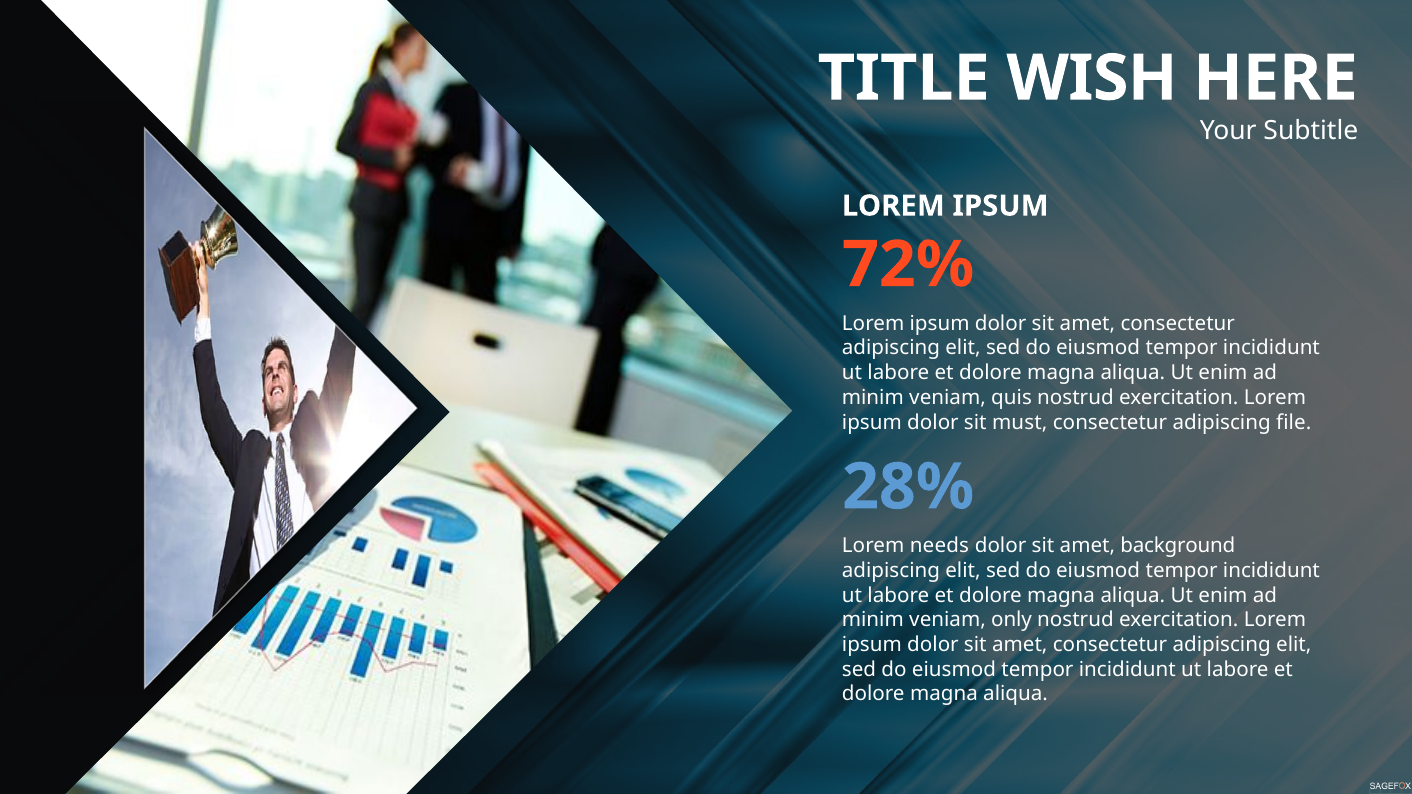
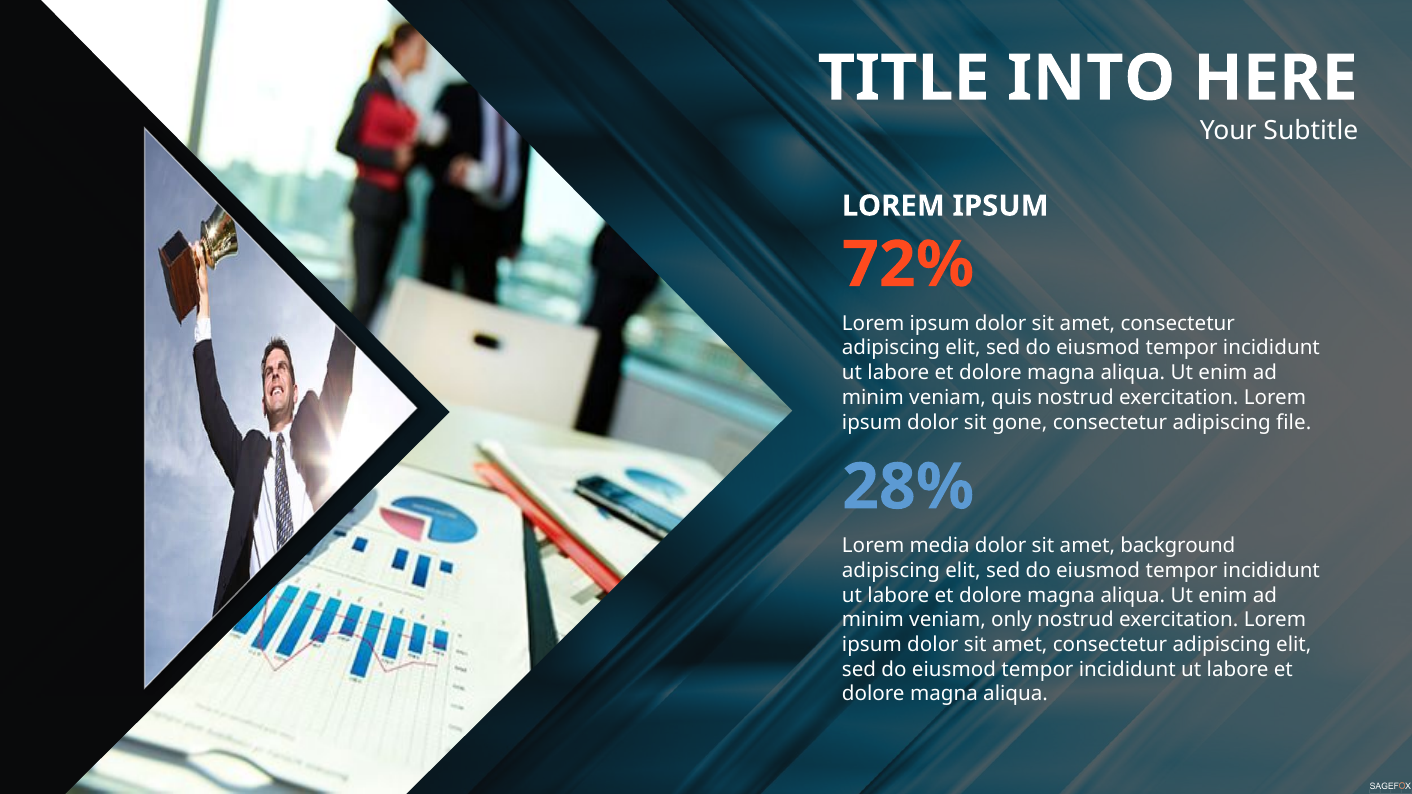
WISH: WISH -> INTO (1091, 78)
must: must -> gone (1020, 422)
needs: needs -> media (940, 546)
